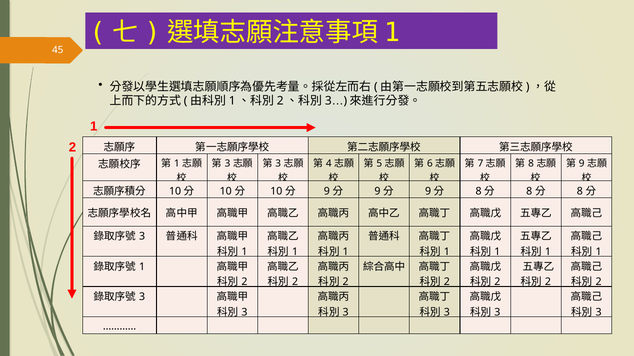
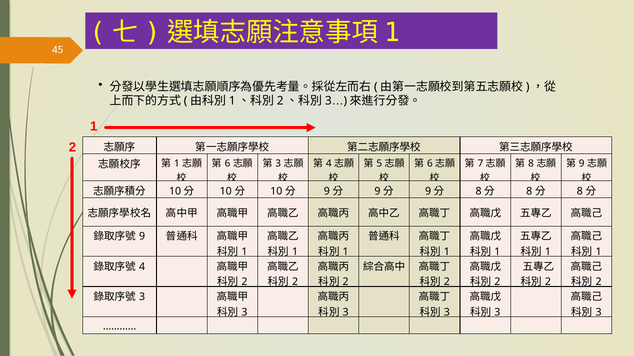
3: 3 -> 6 (228, 164)
3: 3 -> 9 (142, 237)
1: 1 -> 4 (142, 267)
